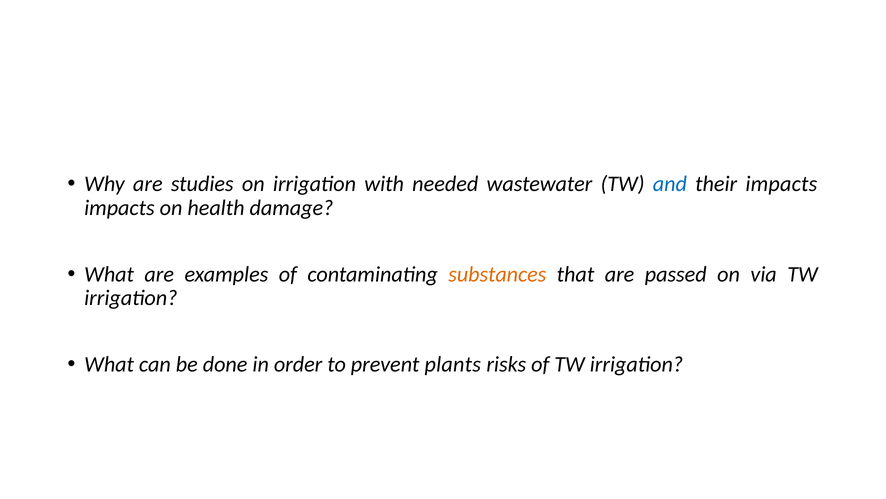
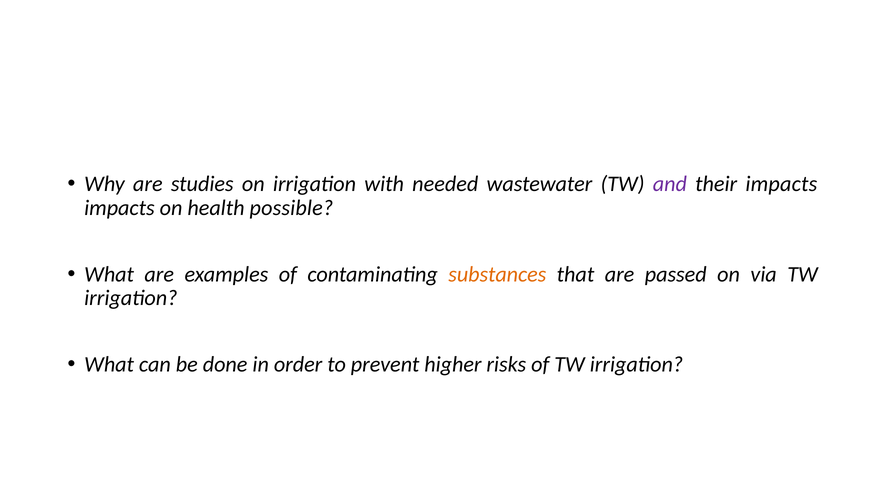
and colour: blue -> purple (670, 184)
damage: damage -> possible (291, 208)
plants: plants -> higher (453, 364)
